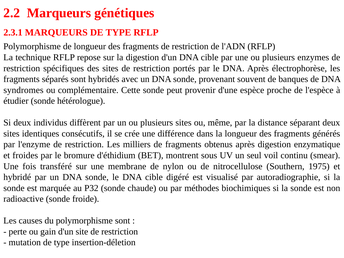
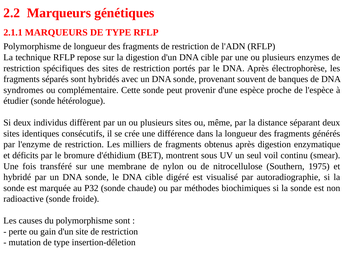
2.3.1: 2.3.1 -> 2.1.1 (13, 32)
froides: froides -> déficits (25, 155)
